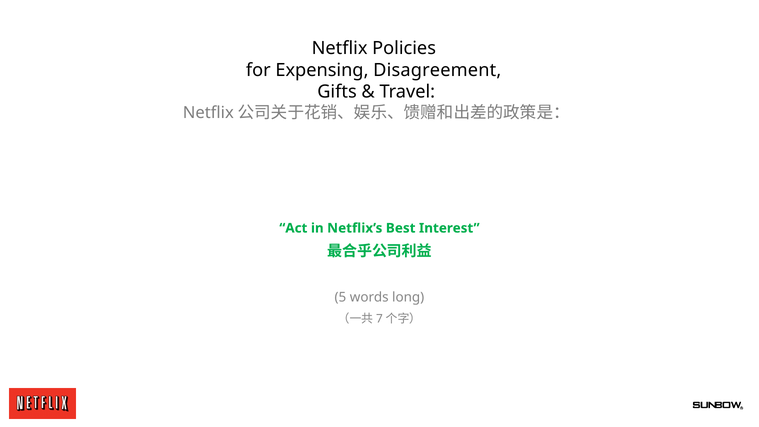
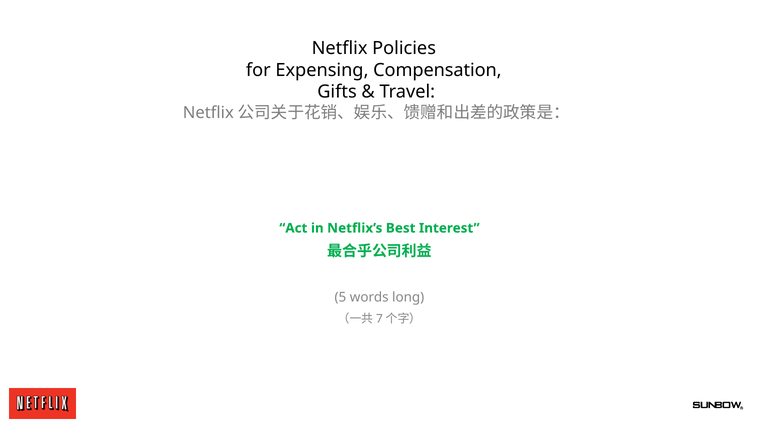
Disagreement: Disagreement -> Compensation (437, 70)
